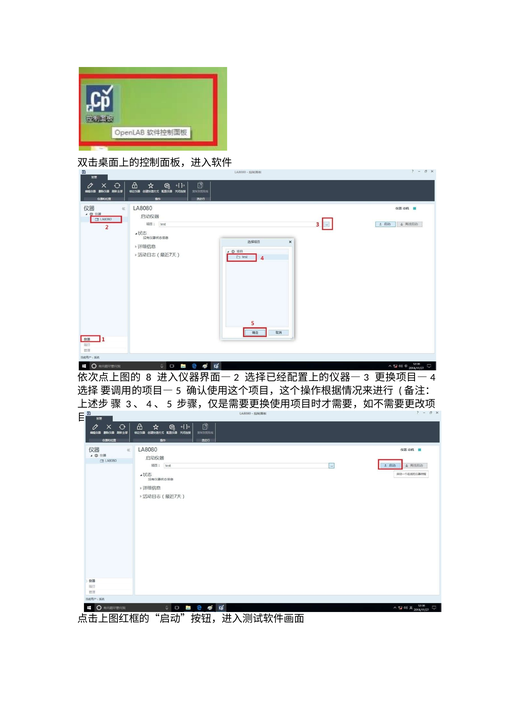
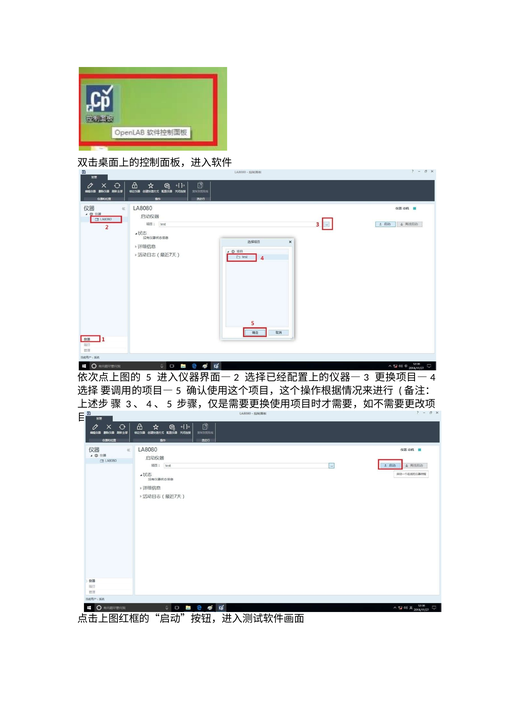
8: 8 -> 5 (149, 378)
